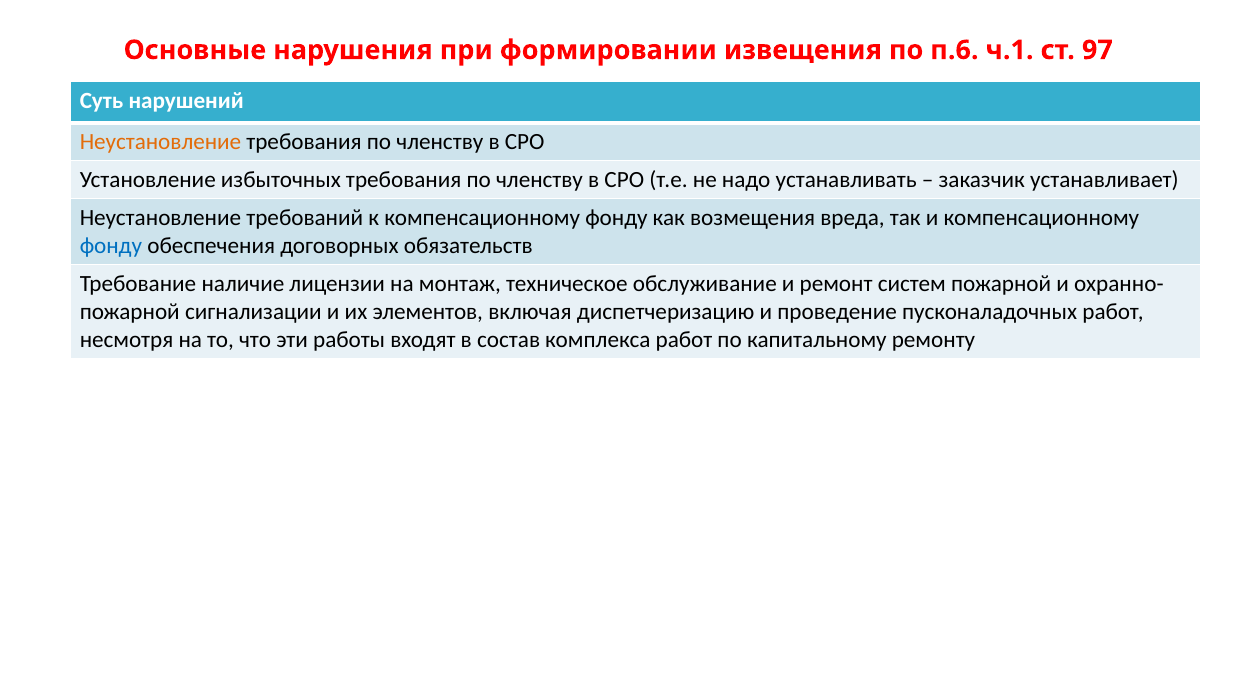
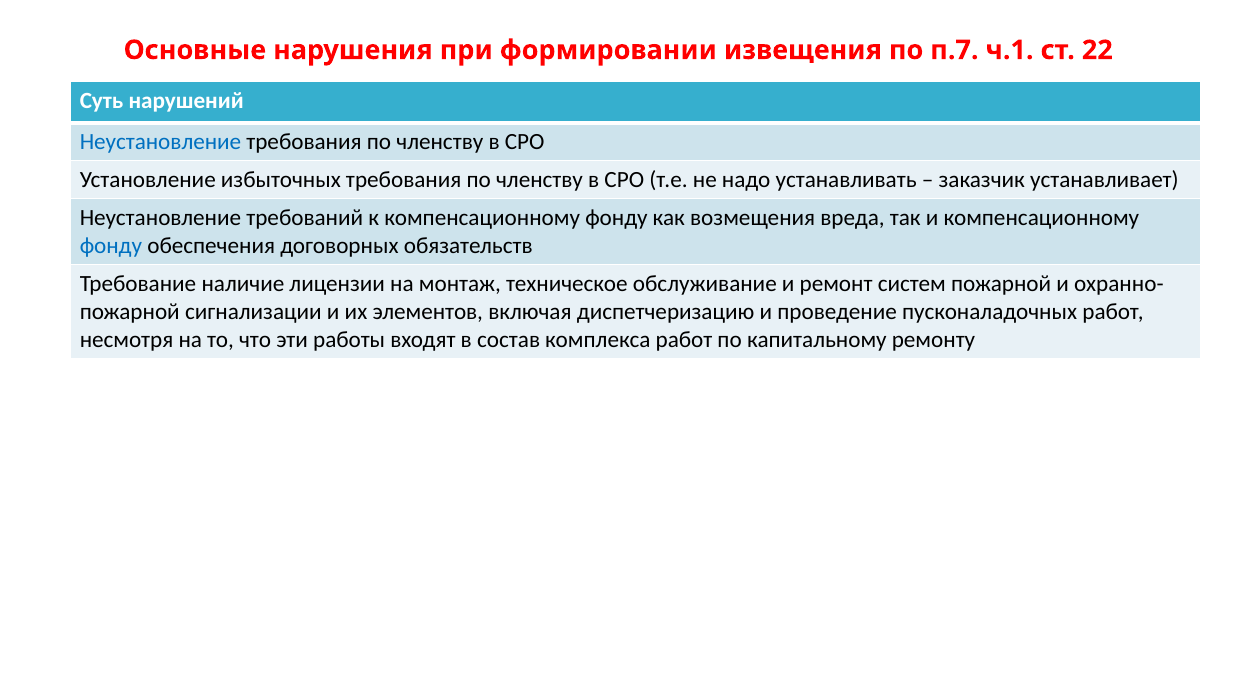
п.6: п.6 -> п.7 (954, 50)
97: 97 -> 22 (1097, 50)
Неустановление colour: orange -> blue (160, 142)
